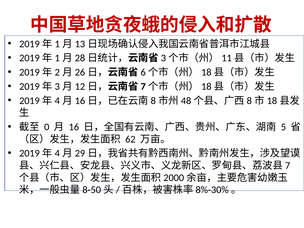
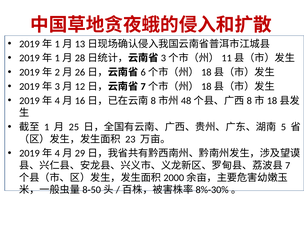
0: 0 -> 1 (47, 127)
16: 16 -> 25 (74, 127)
62: 62 -> 23 (130, 139)
